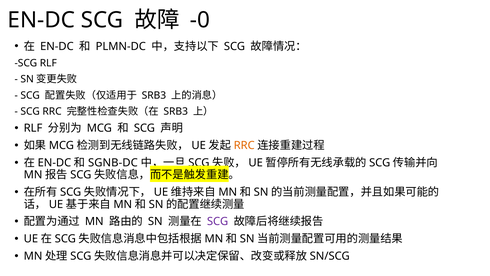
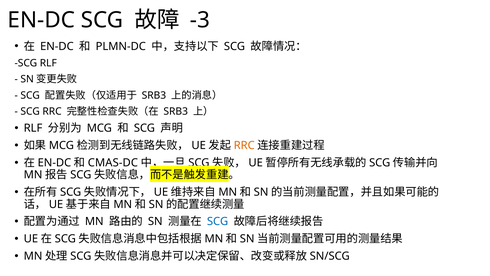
-0: -0 -> -3 (200, 20)
SGNB-DC: SGNB-DC -> CMAS-DC (113, 163)
SCG colour: purple -> blue (218, 221)
